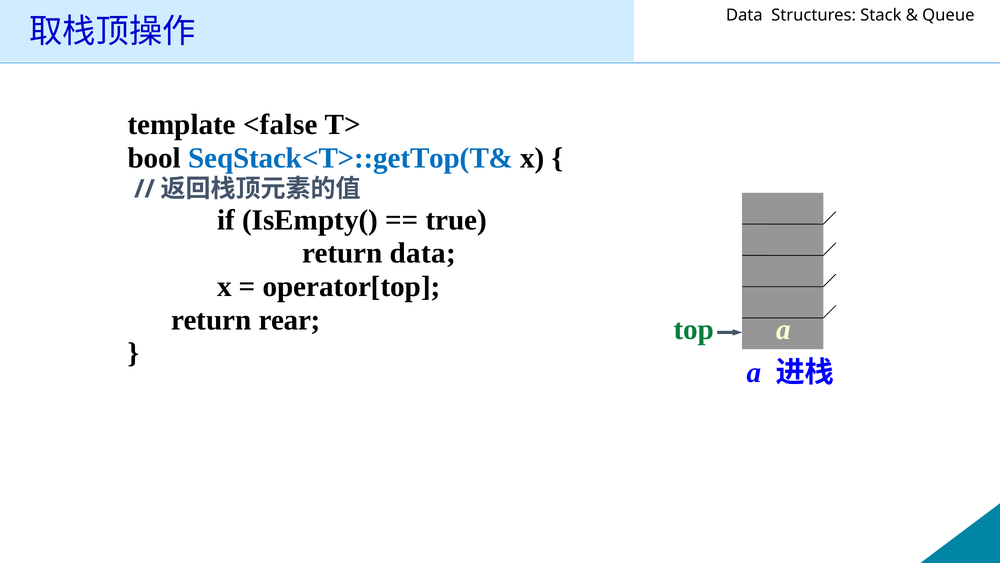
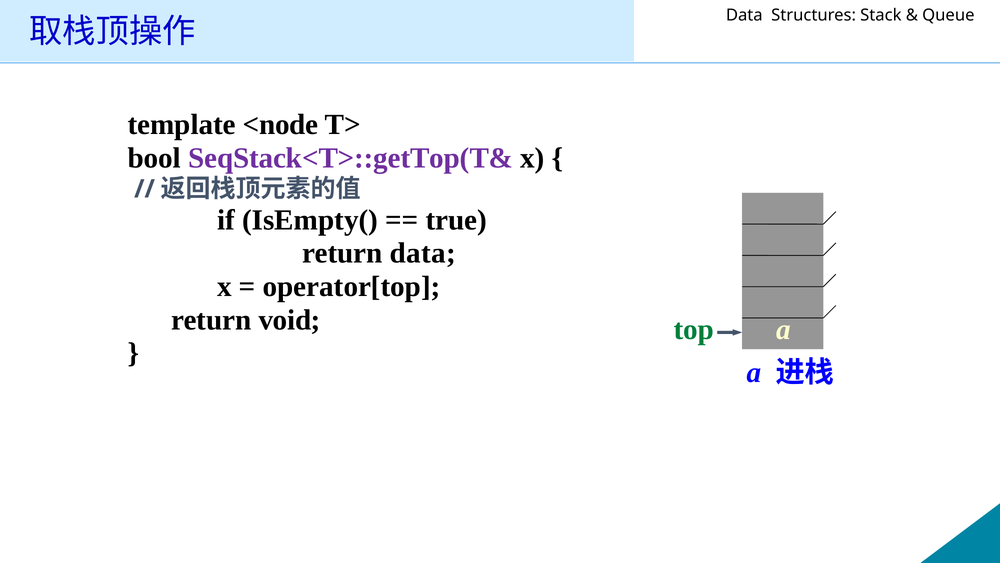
<false: <false -> <node (281, 125)
SeqStack<T>::getTop(T& colour: blue -> purple (351, 158)
rear: rear -> void (290, 320)
